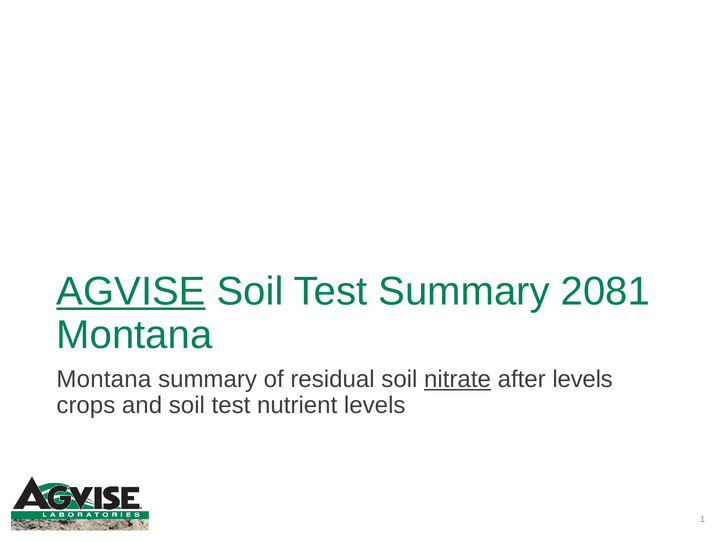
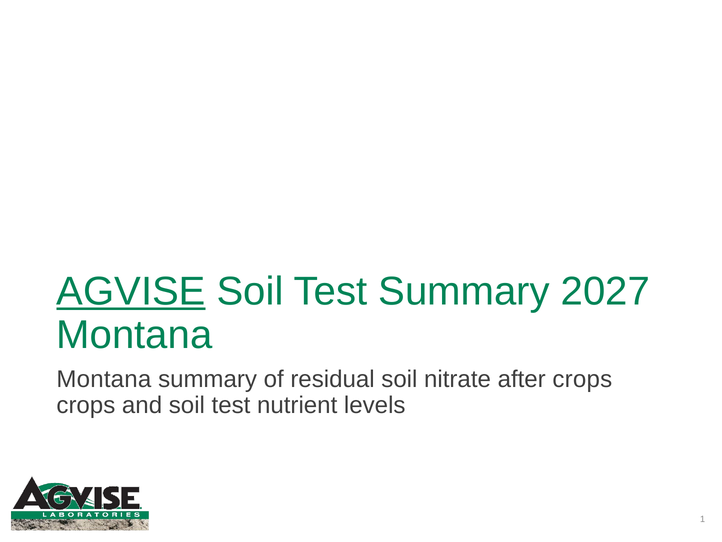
2081: 2081 -> 2027 (605, 291)
nitrate underline: present -> none (457, 379)
after levels: levels -> crops (582, 379)
